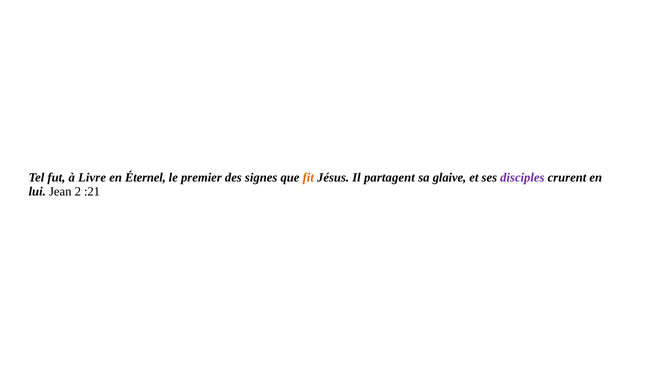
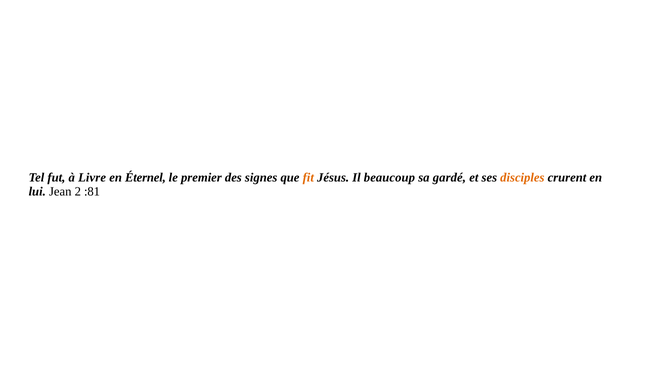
partagent: partagent -> beaucoup (389, 178)
glaive: glaive -> gardé (449, 178)
disciples colour: purple -> orange (522, 178)
:21: :21 -> :81 (92, 192)
